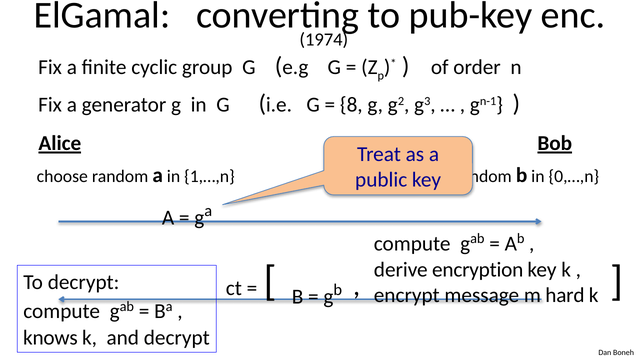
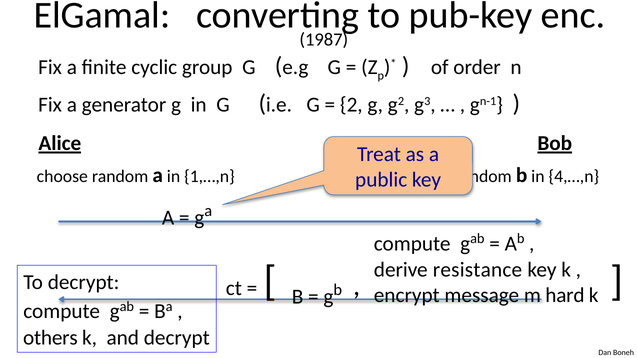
1974: 1974 -> 1987 (324, 39)
8: 8 -> 2 (351, 105)
0,…,n: 0,…,n -> 4,…,n (574, 176)
encryption: encryption -> resistance (478, 270)
knows: knows -> others (50, 338)
